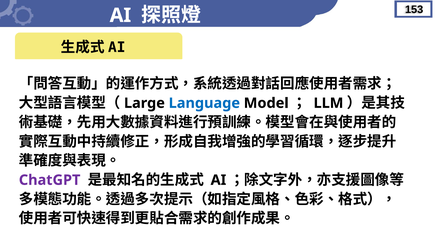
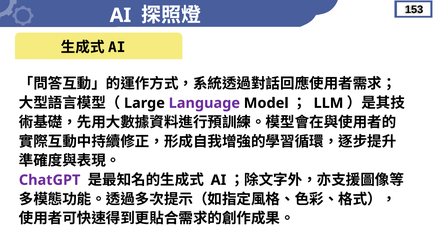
Language colour: blue -> purple (204, 103)
